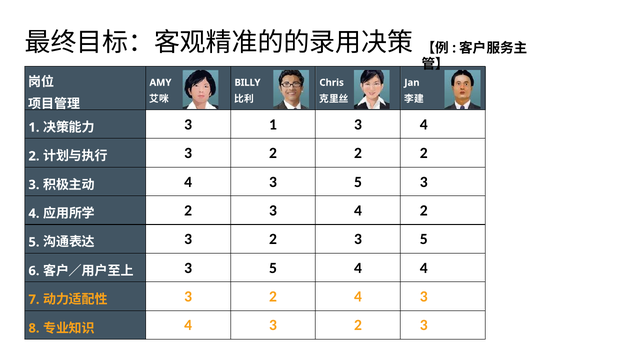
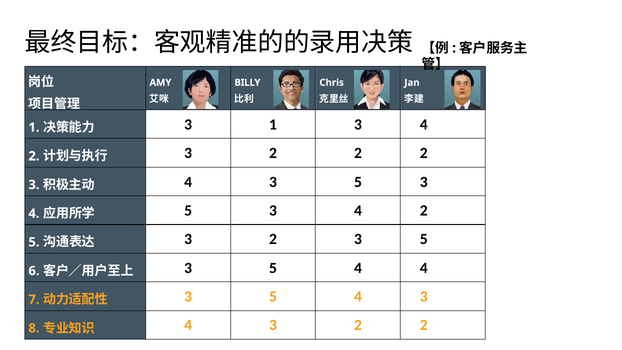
2: 2 -> 5 (188, 211)
2: 2 -> 5 (273, 297)
4 3 2 3: 3 -> 2 (424, 325)
